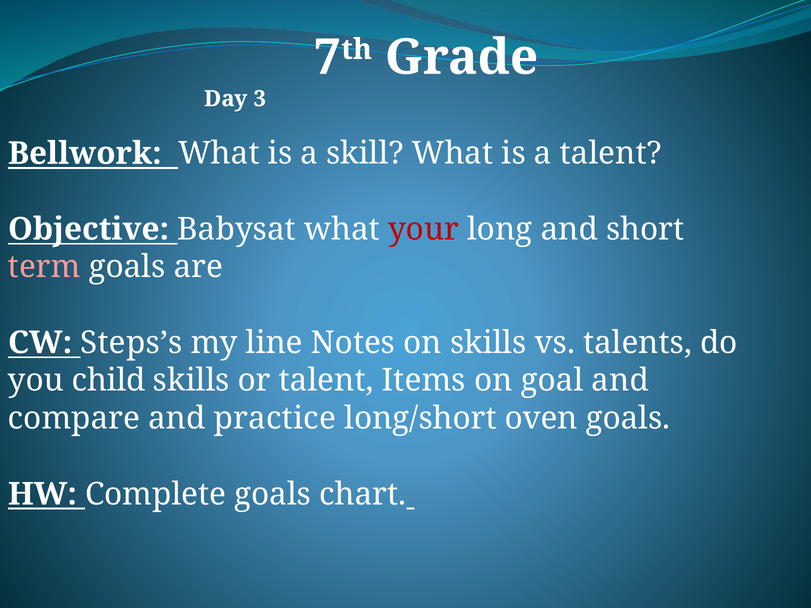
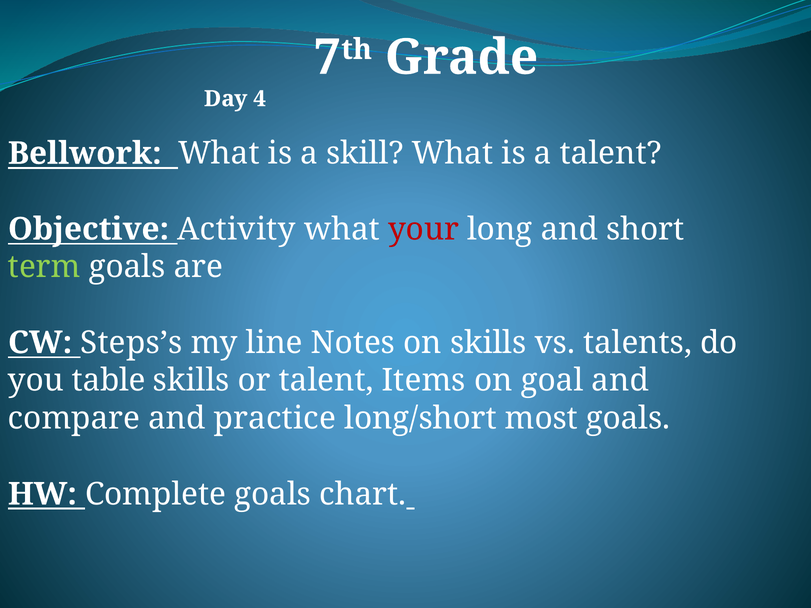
3: 3 -> 4 (260, 99)
Babysat: Babysat -> Activity (236, 229)
term colour: pink -> light green (44, 267)
child: child -> table (109, 381)
oven: oven -> most (541, 419)
